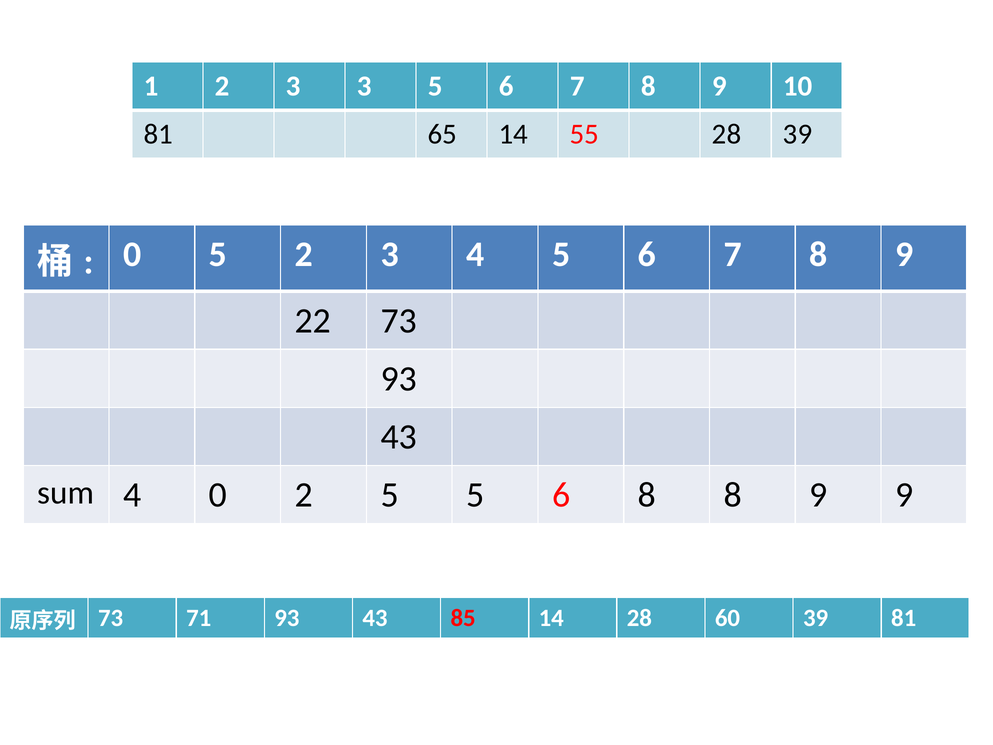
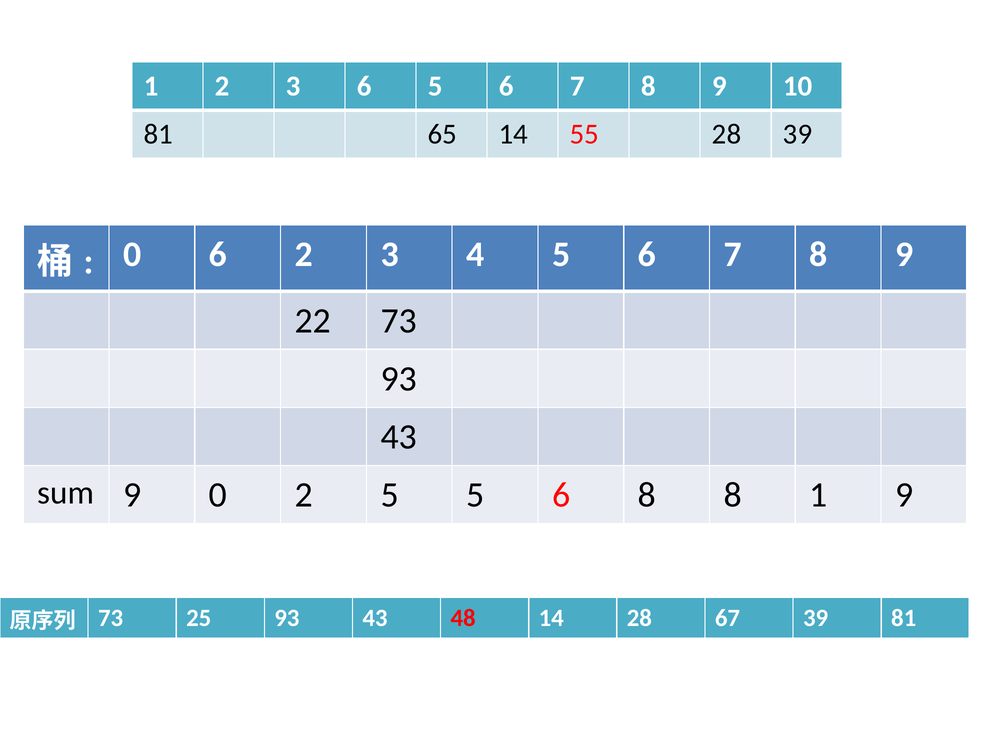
3 3: 3 -> 6 (364, 86)
0 5: 5 -> 6 (218, 254)
sum 4: 4 -> 9 (132, 495)
8 8 9: 9 -> 1 (818, 495)
71: 71 -> 25 (199, 618)
85: 85 -> 48 (463, 618)
60: 60 -> 67 (727, 618)
